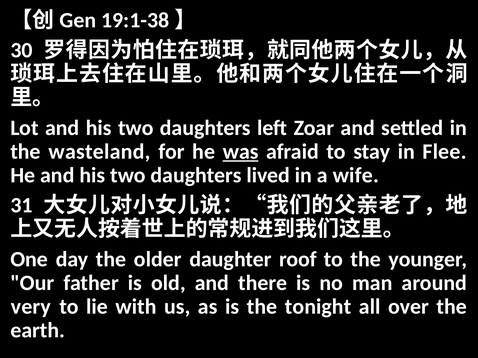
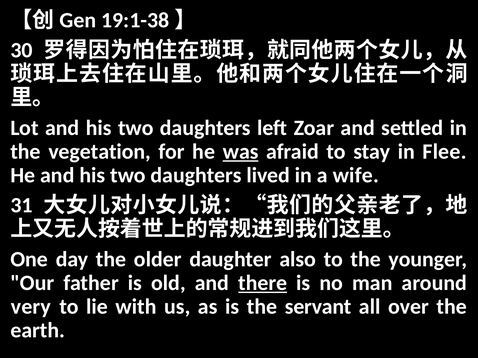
wasteland: wasteland -> vegetation (100, 152)
roof: roof -> also (298, 260)
there underline: none -> present (263, 283)
tonight: tonight -> servant (318, 307)
